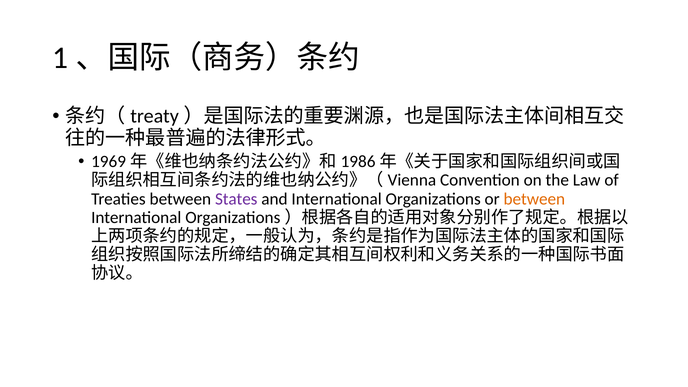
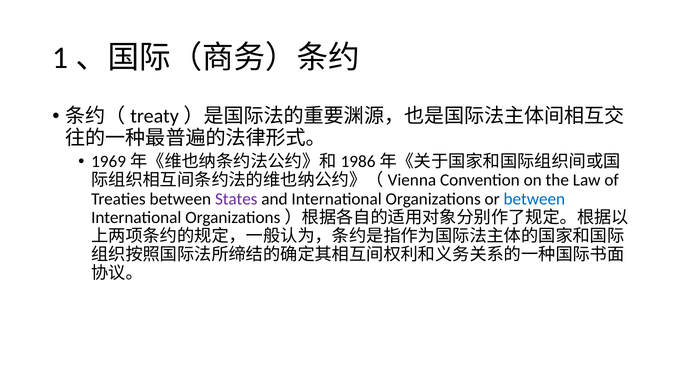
between colour: orange -> blue (534, 199)
